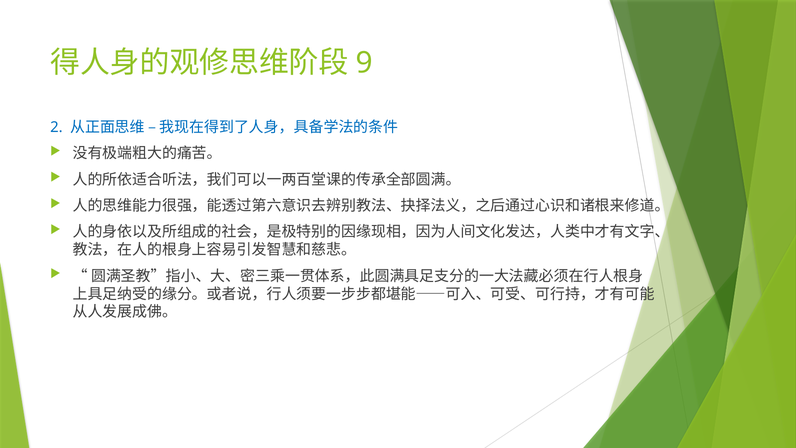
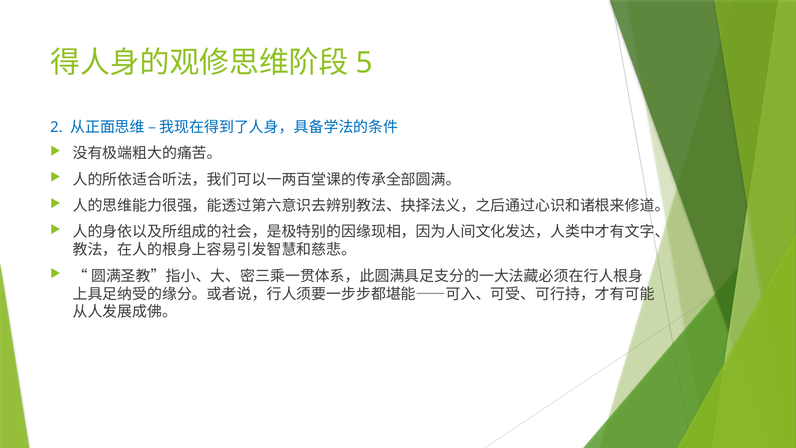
9: 9 -> 5 (364, 63)
